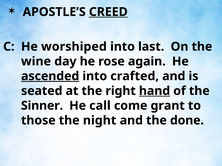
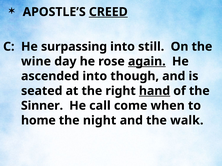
worshiped: worshiped -> surpassing (74, 47)
last: last -> still (151, 47)
again underline: none -> present (147, 62)
ascended underline: present -> none (50, 76)
crafted: crafted -> though (135, 76)
grant: grant -> when (168, 106)
those: those -> home (38, 121)
done: done -> walk (187, 121)
